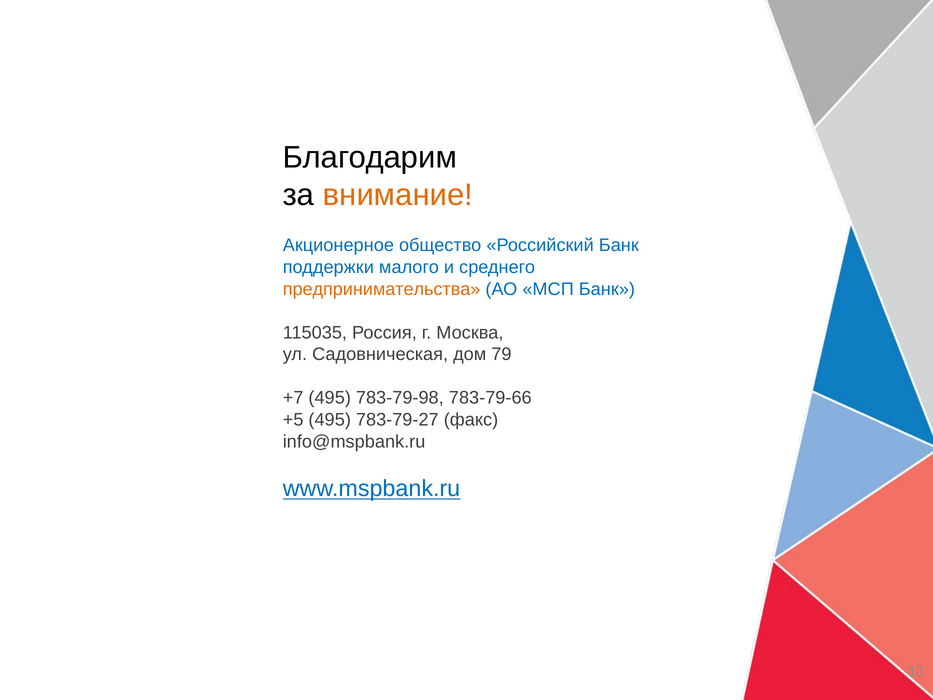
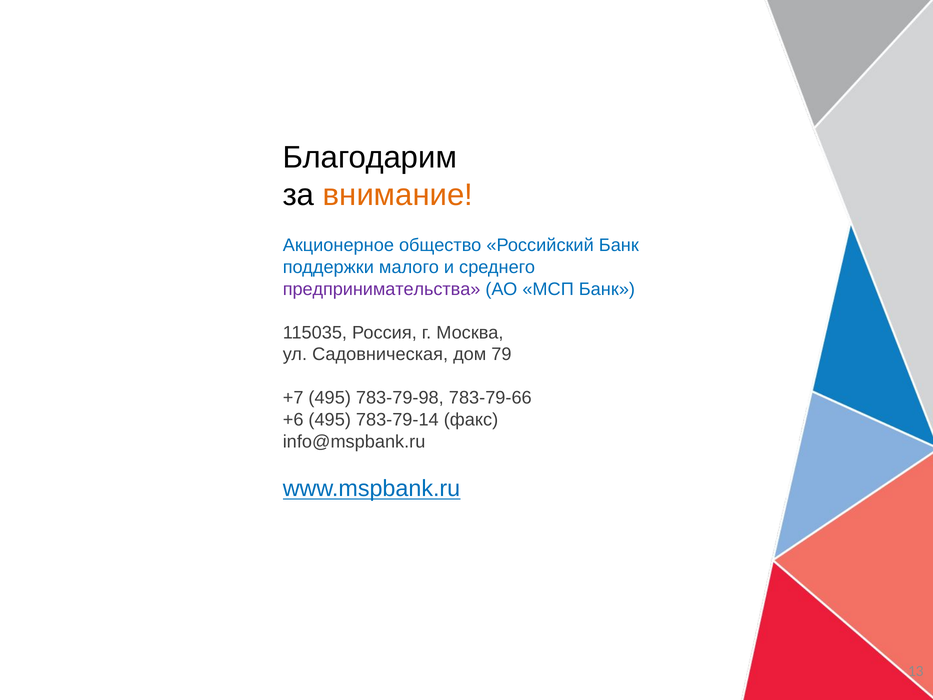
предпринимательства colour: orange -> purple (382, 289)
+5: +5 -> +6 (293, 420)
783-79-27: 783-79-27 -> 783-79-14 (397, 420)
